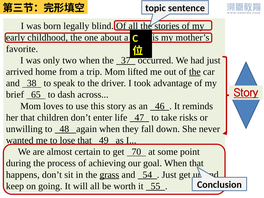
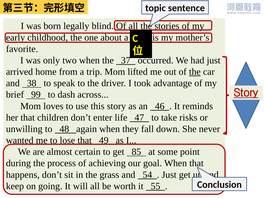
65: 65 -> 99 (36, 95)
70: 70 -> 85 (136, 152)
grass underline: present -> none (109, 175)
